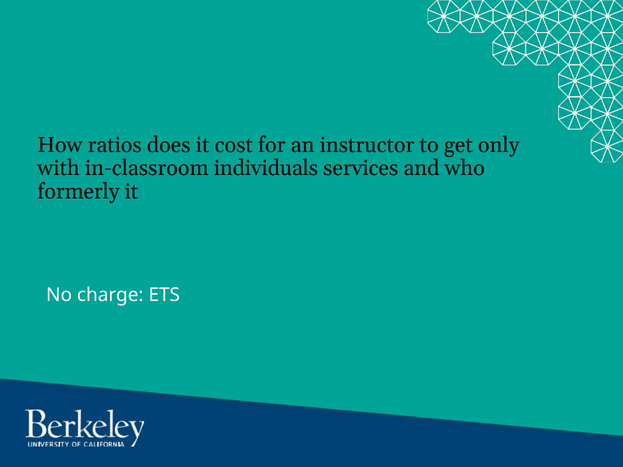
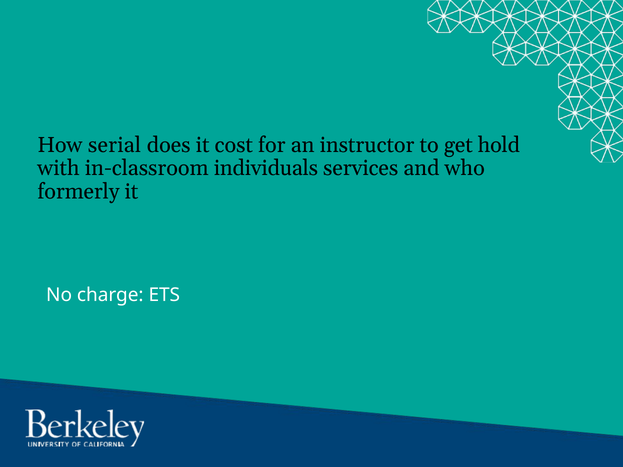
ratios: ratios -> serial (115, 145)
only: only -> hold (499, 145)
